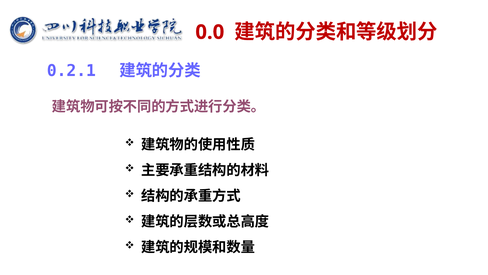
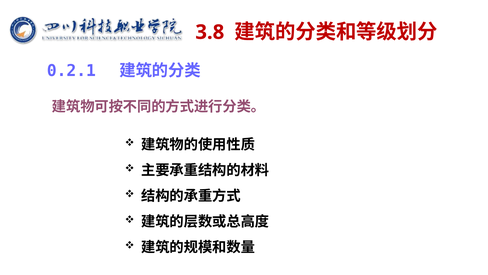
0.0: 0.0 -> 3.8 (210, 32)
